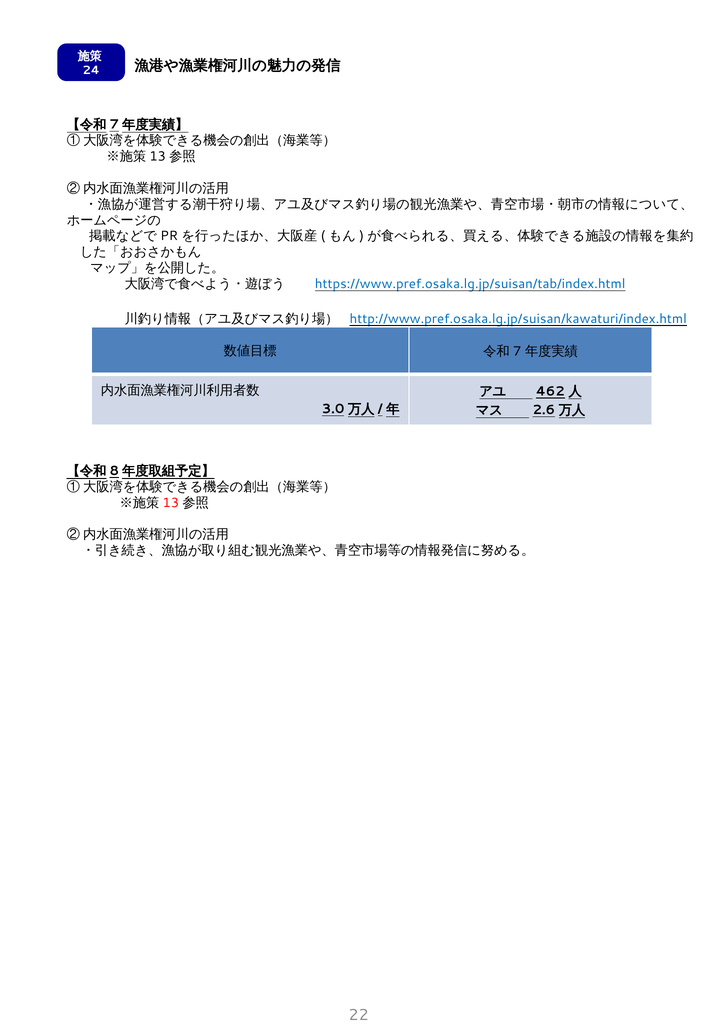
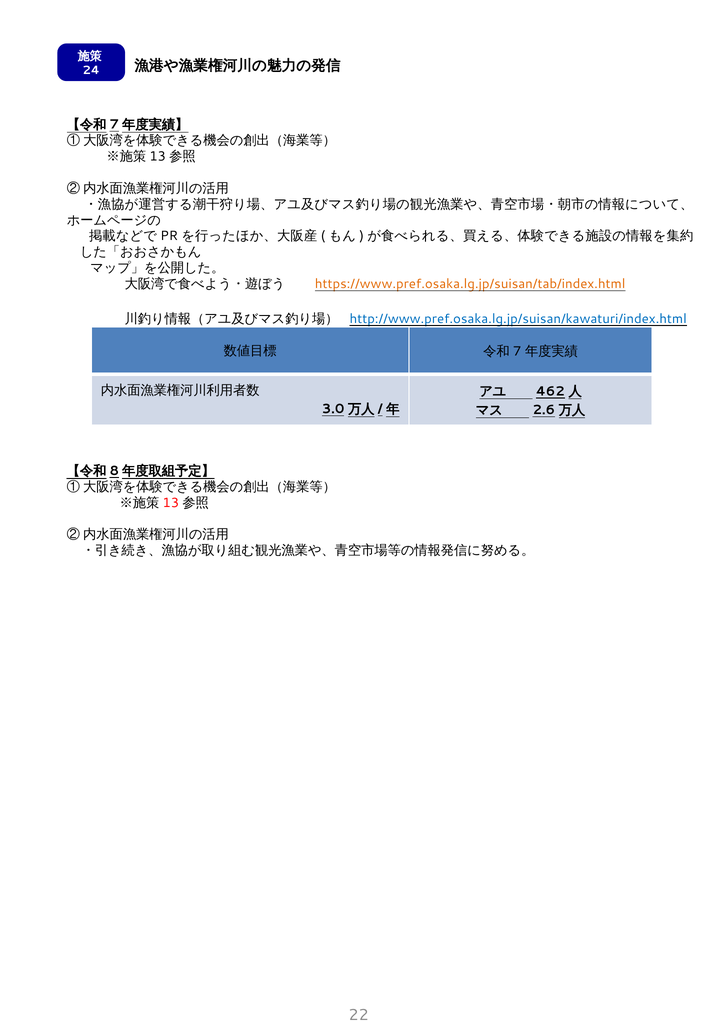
https://www.pref.osaka.lg.jp/suisan/tab/index.html colour: blue -> orange (470, 284)
